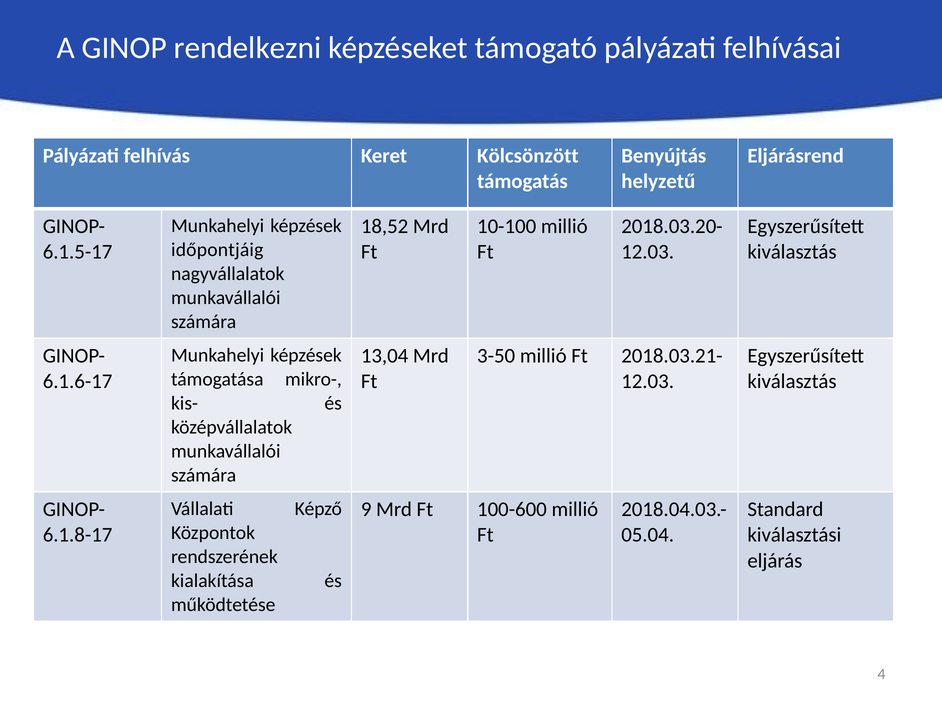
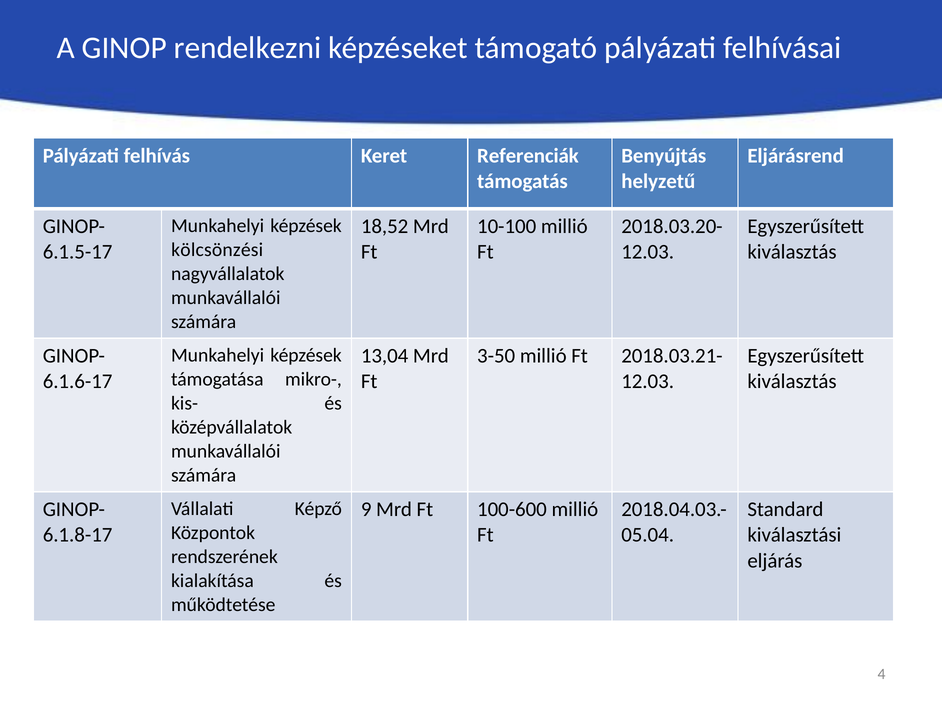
Kölcsönzött: Kölcsönzött -> Referenciák (528, 156)
időpontjáig: időpontjáig -> kölcsönzési (217, 250)
